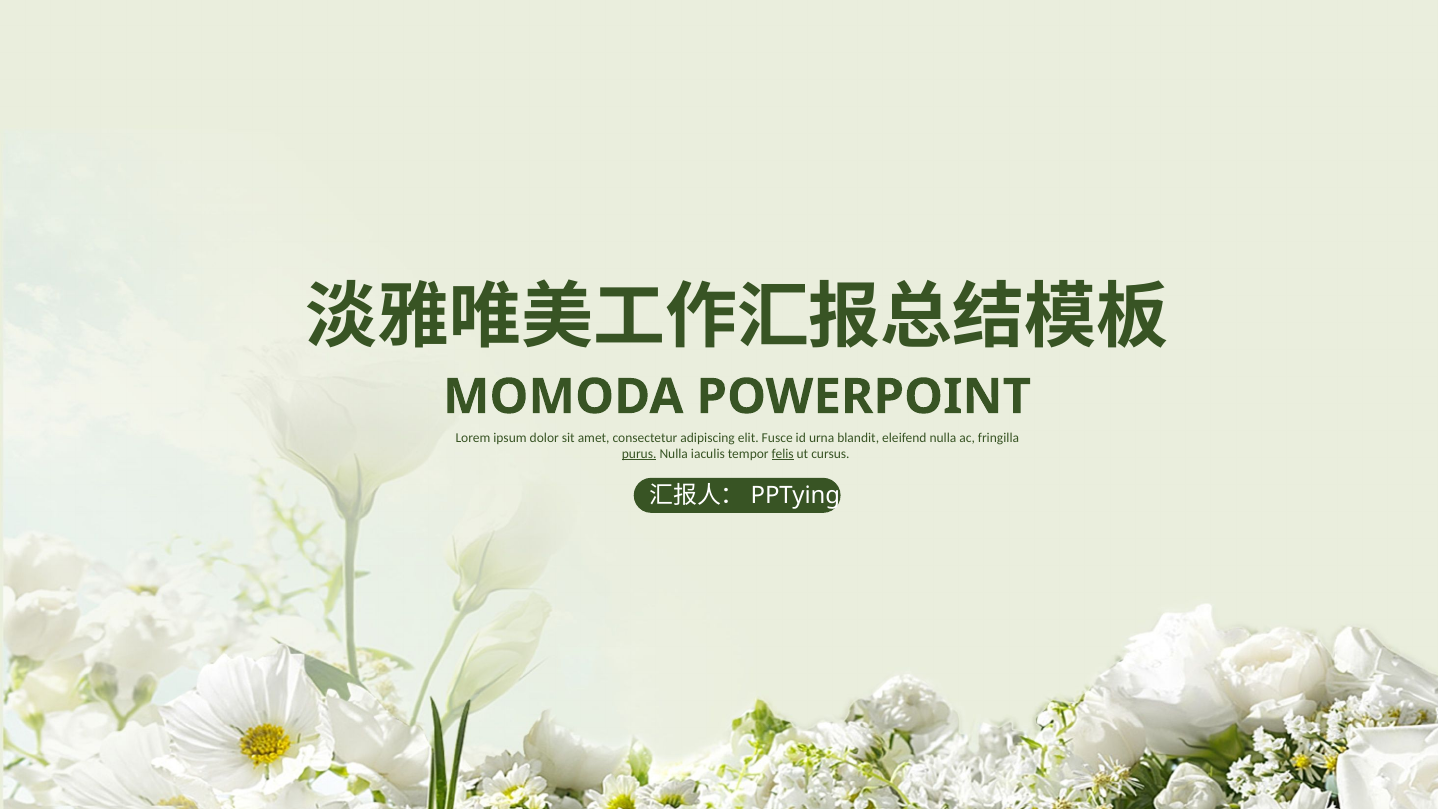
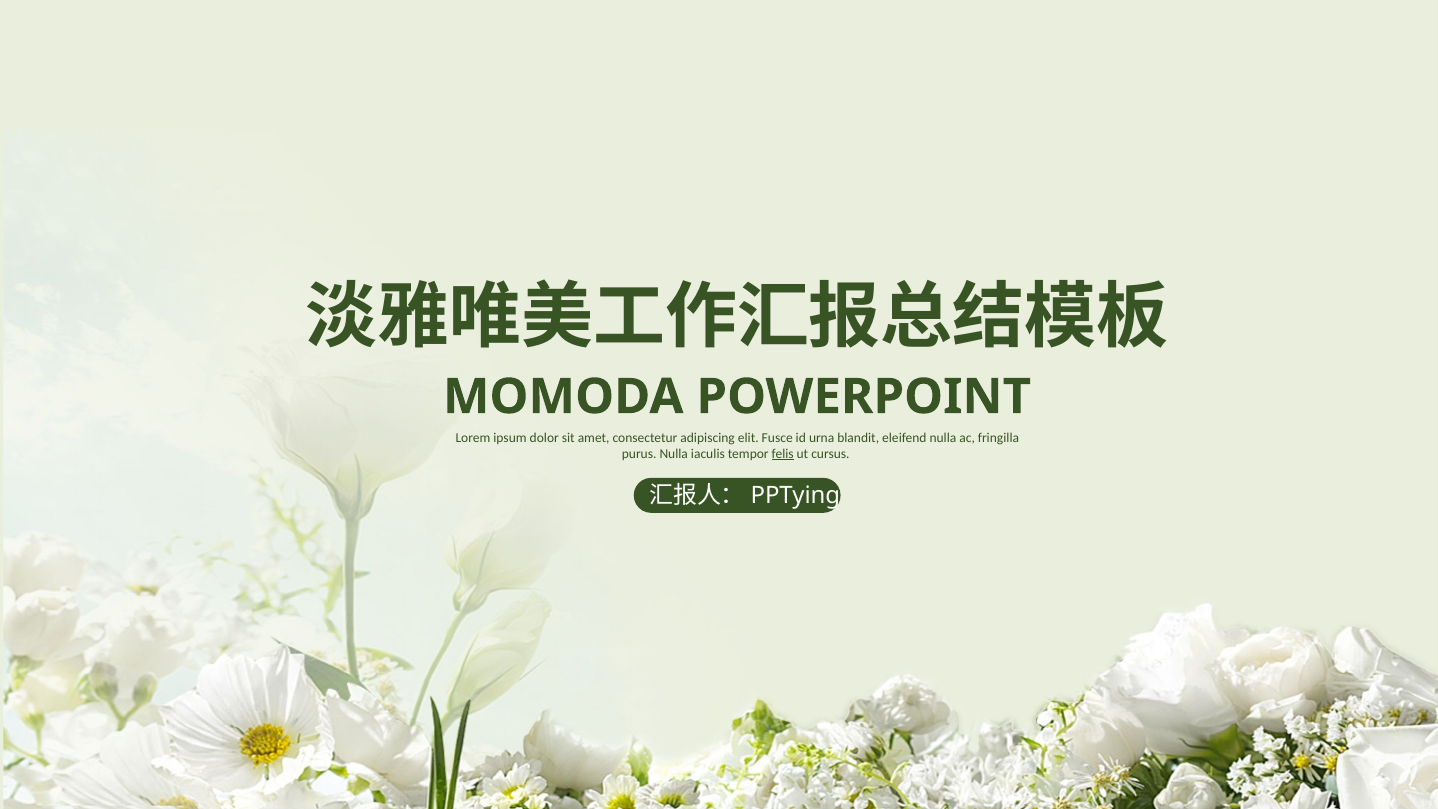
purus underline: present -> none (639, 454)
